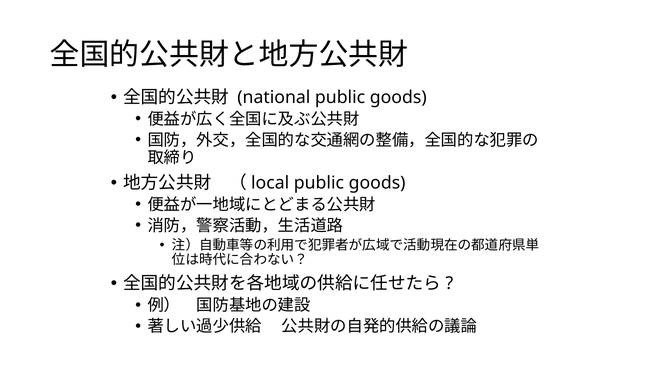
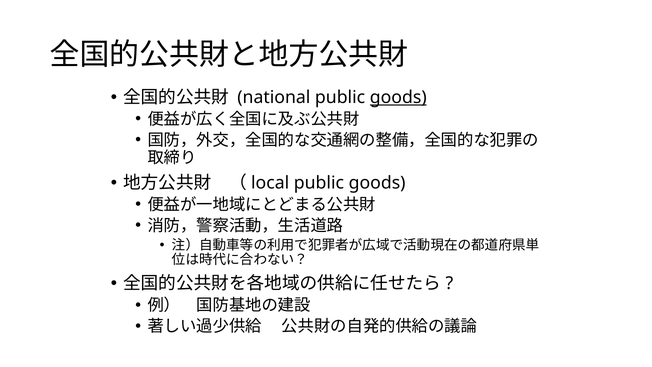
goods underline: none -> present (398, 97)
